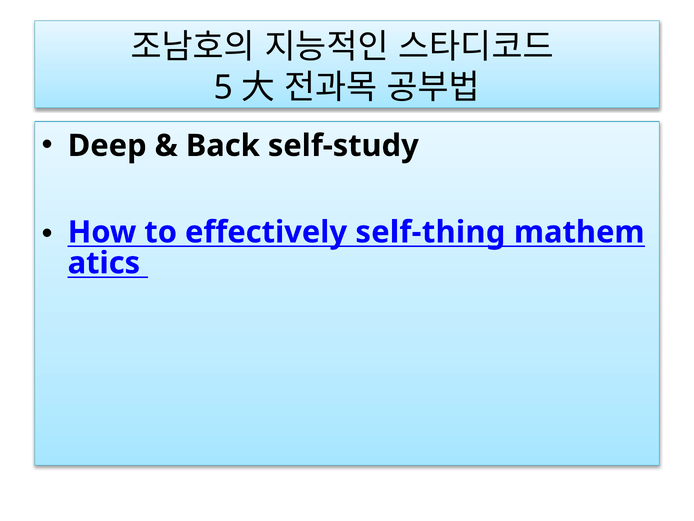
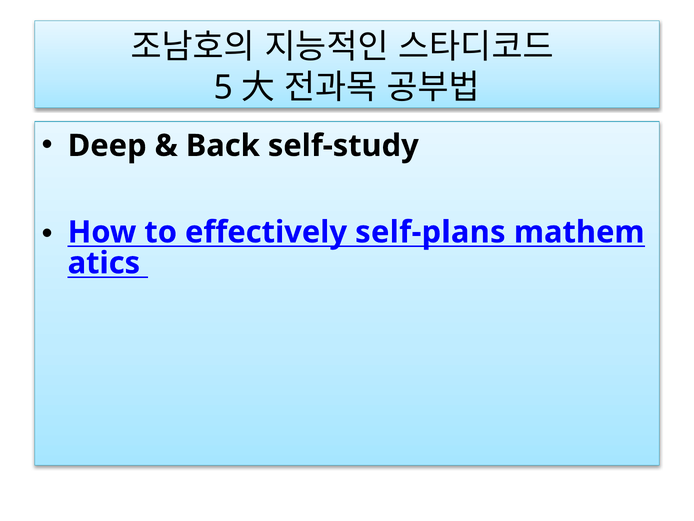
self-thing: self-thing -> self-plans (430, 232)
